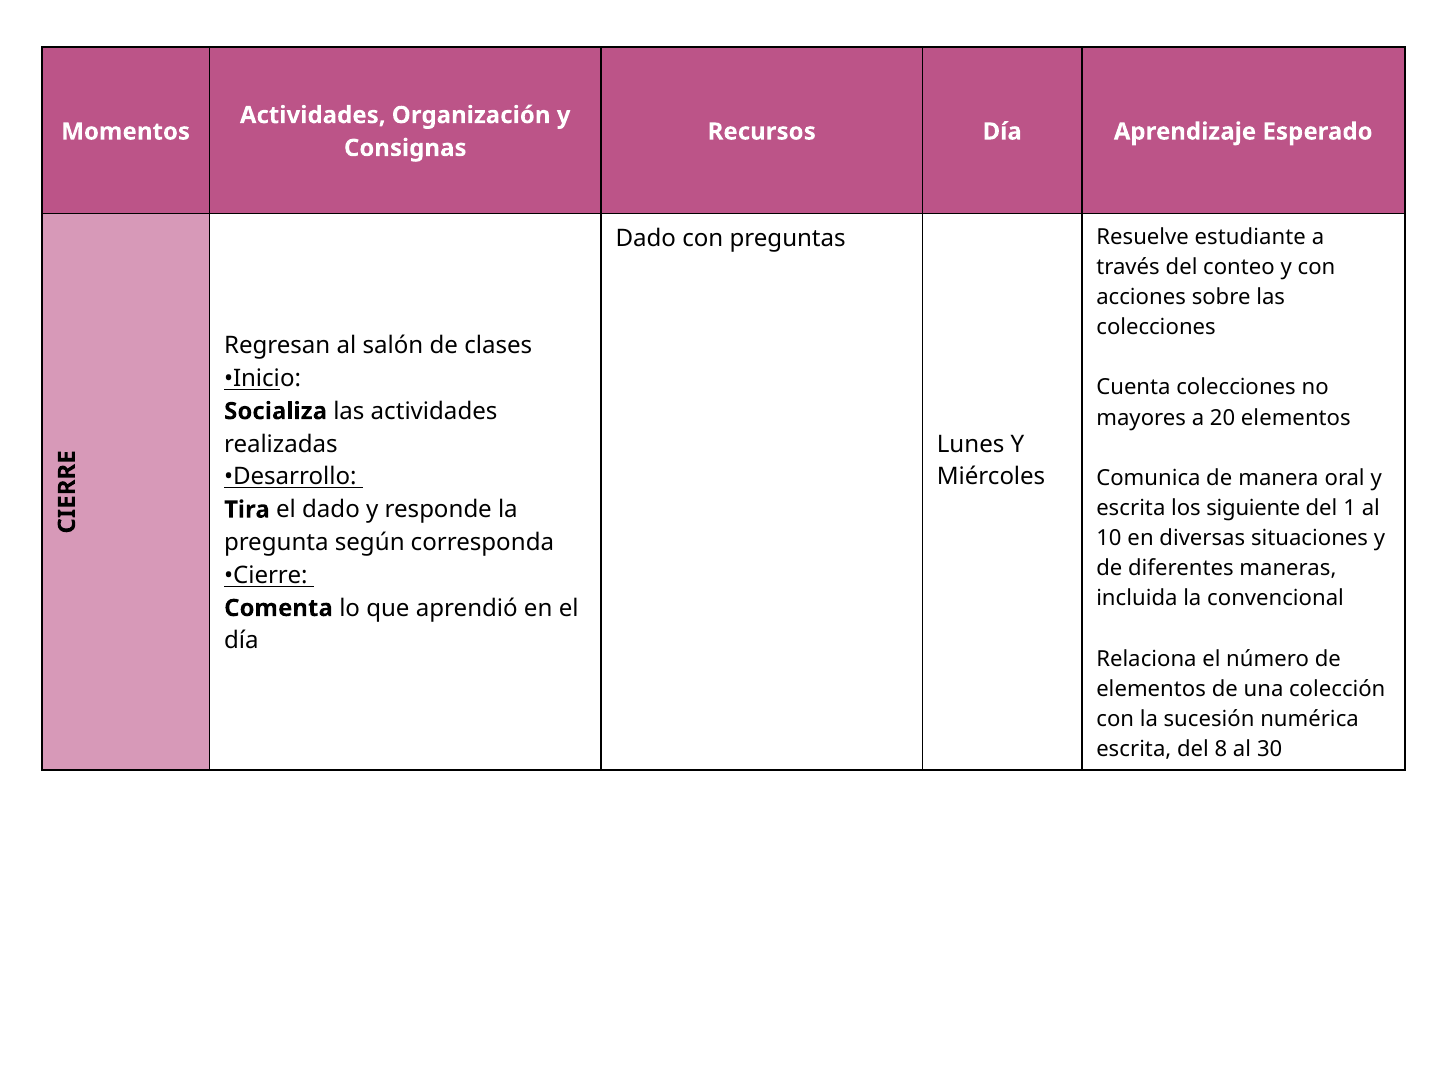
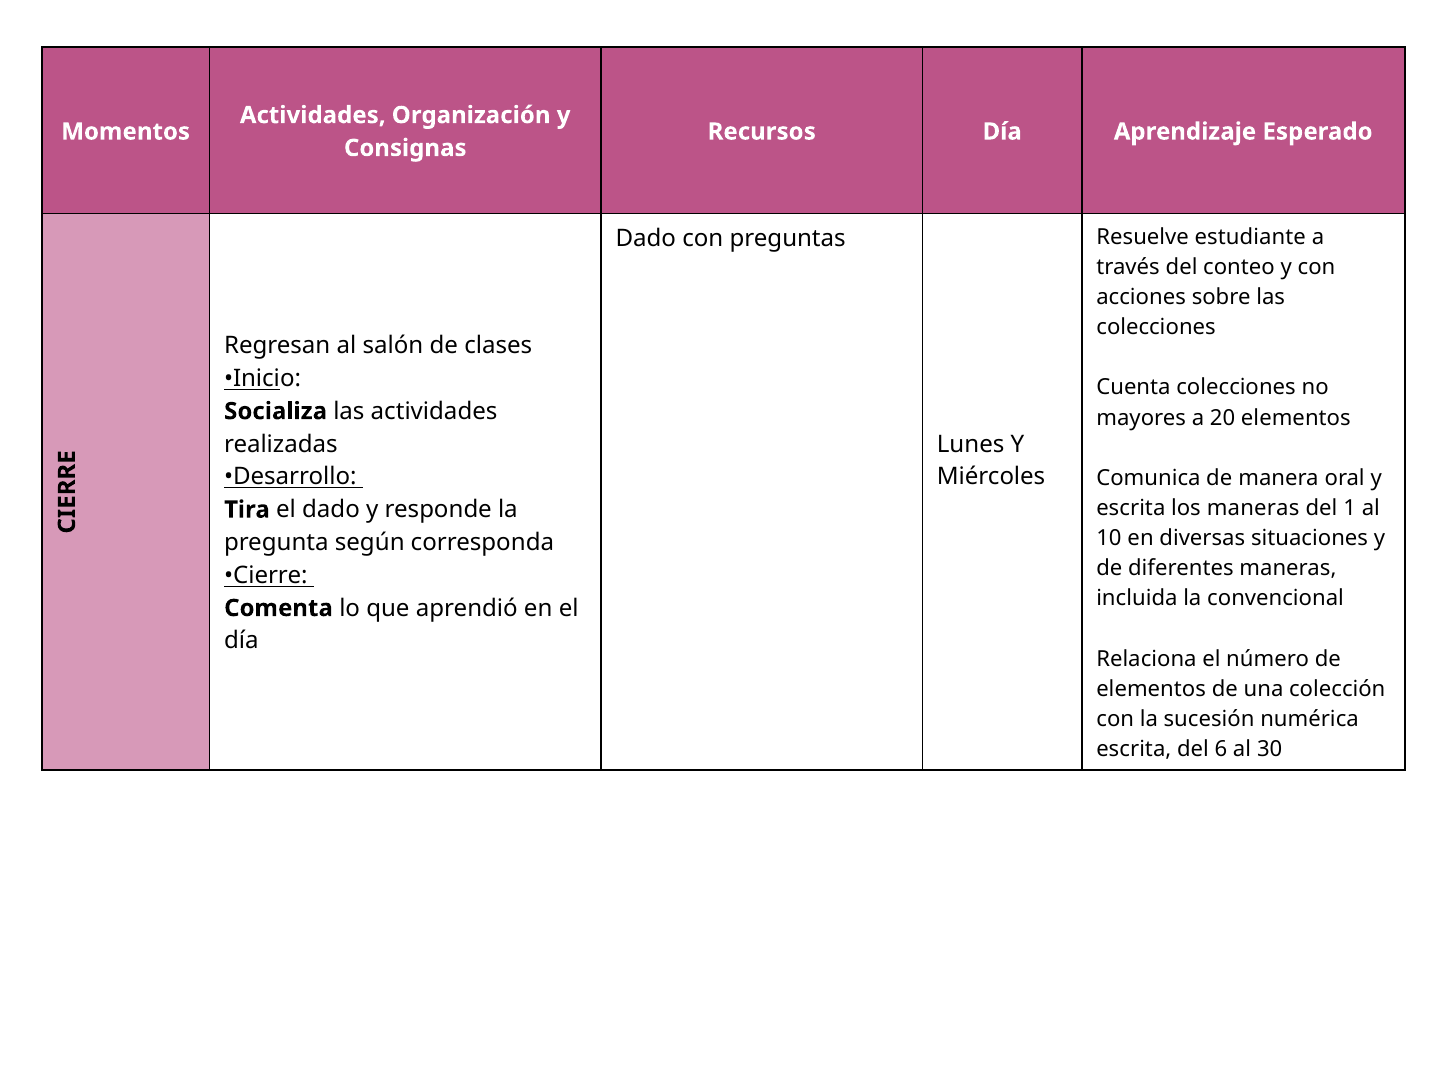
los siguiente: siguiente -> maneras (1253, 508)
8: 8 -> 6 (1221, 749)
